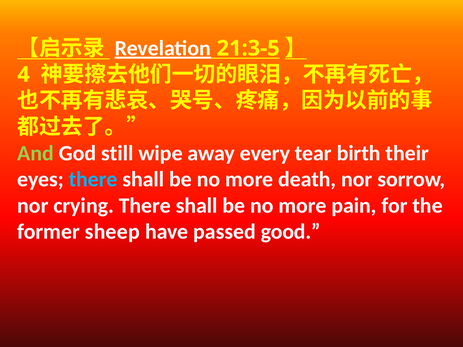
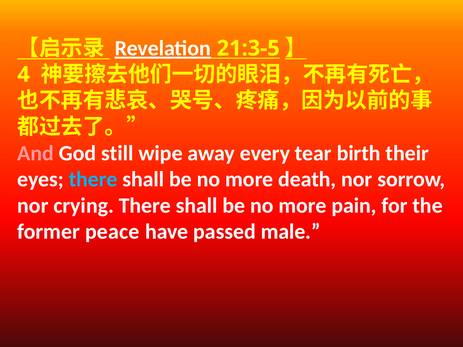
And colour: light green -> pink (36, 153)
sheep: sheep -> peace (112, 232)
good: good -> male (291, 232)
